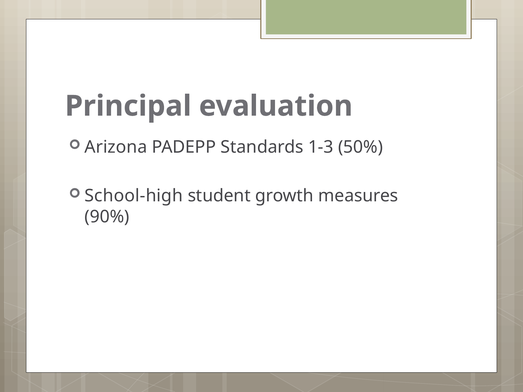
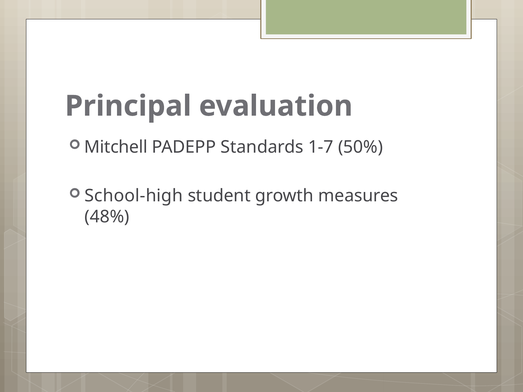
Arizona: Arizona -> Mitchell (116, 147)
1-3: 1-3 -> 1-7 (321, 147)
90%: 90% -> 48% (107, 217)
